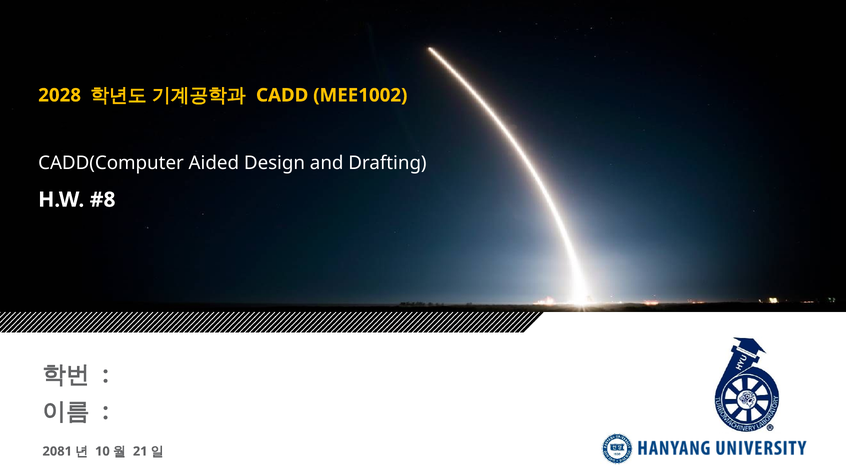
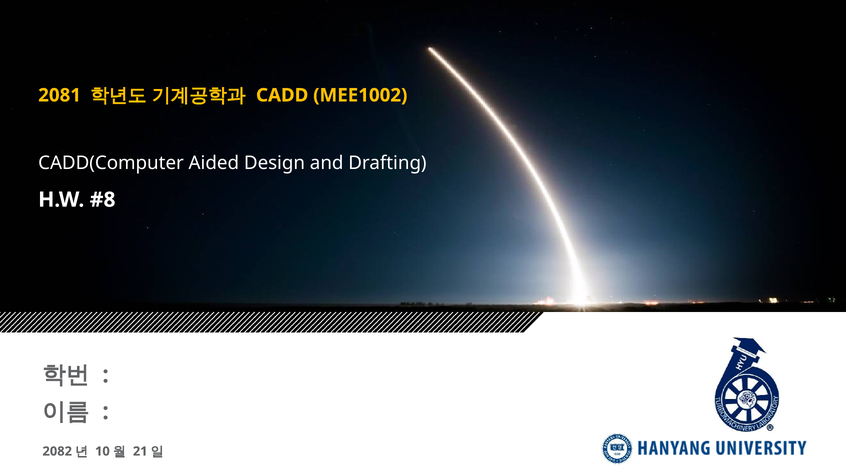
2028: 2028 -> 2081 (60, 95)
2081: 2081 -> 2082 (57, 451)
